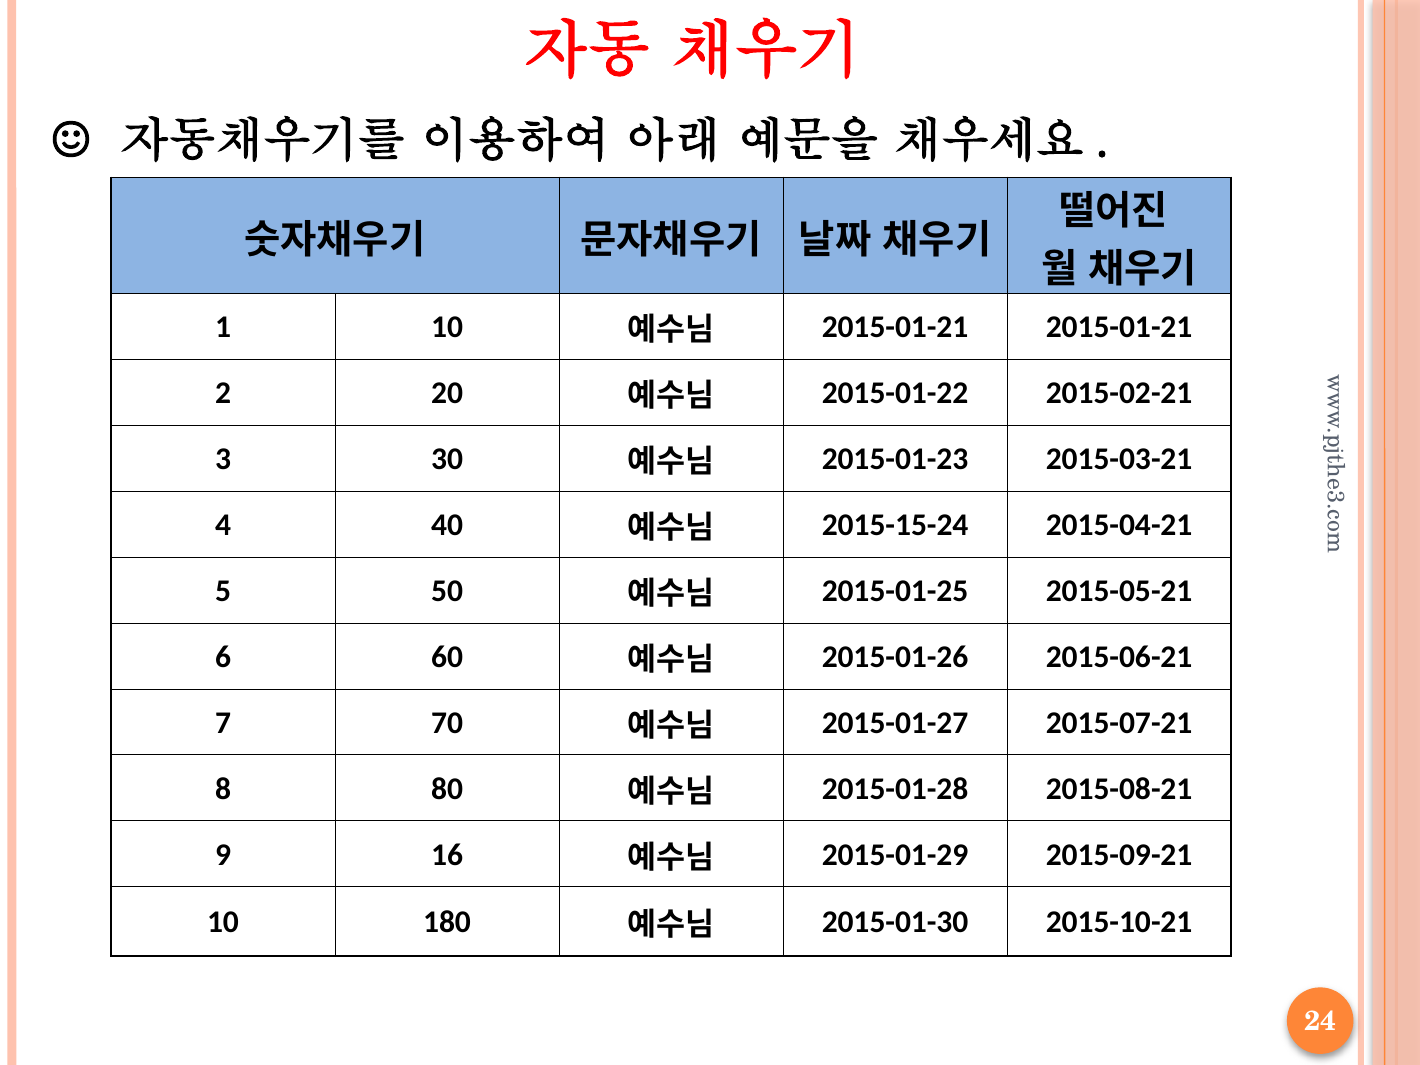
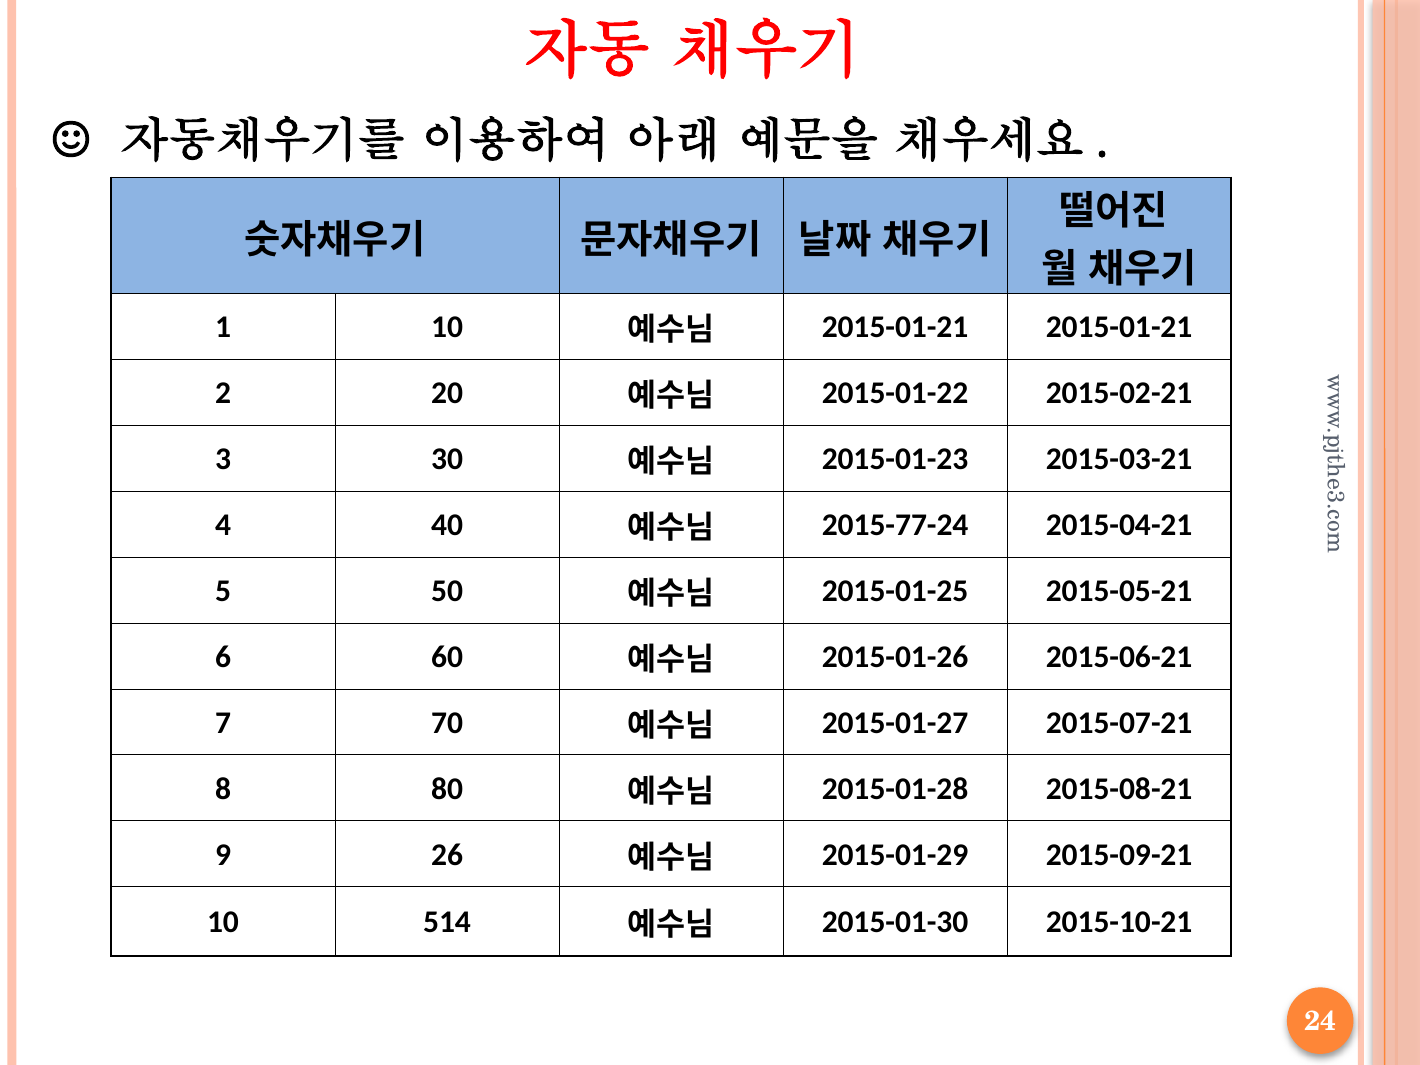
2015-15-24: 2015-15-24 -> 2015-77-24 (895, 525)
16: 16 -> 26 (447, 855)
180: 180 -> 514 (447, 922)
